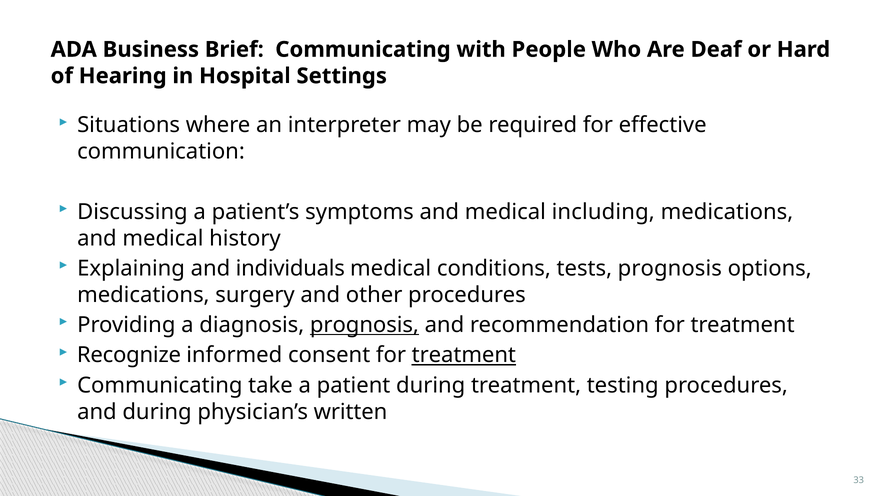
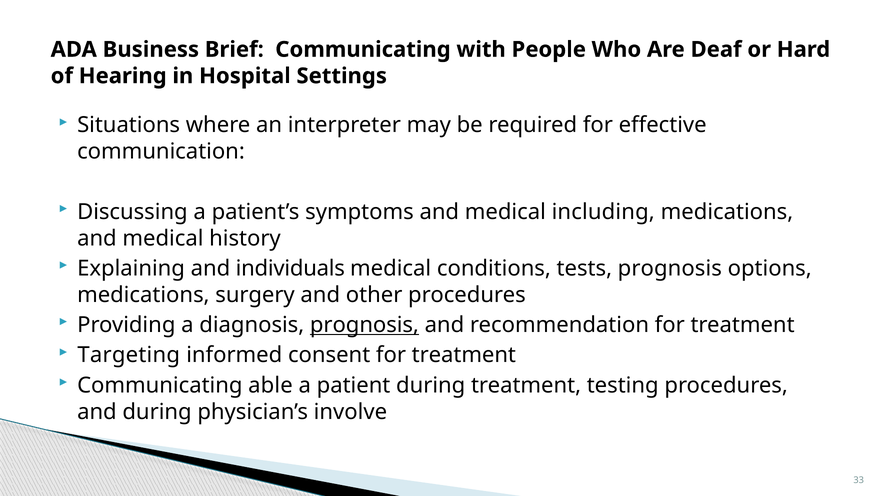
Recognize: Recognize -> Targeting (129, 356)
treatment underline: present -> none (464, 356)
take: take -> able (270, 386)
written: written -> involve (350, 412)
